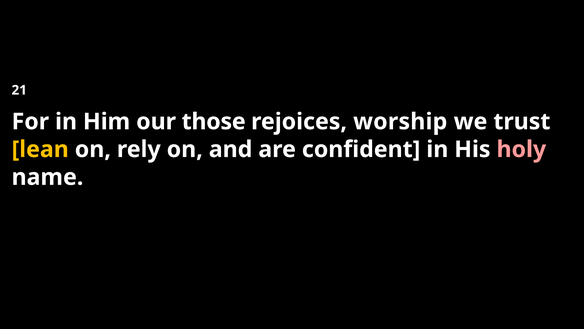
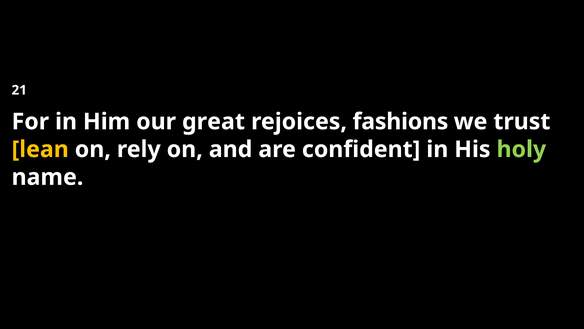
those: those -> great (214, 121)
worship: worship -> fashions (400, 121)
holy colour: pink -> light green (521, 149)
